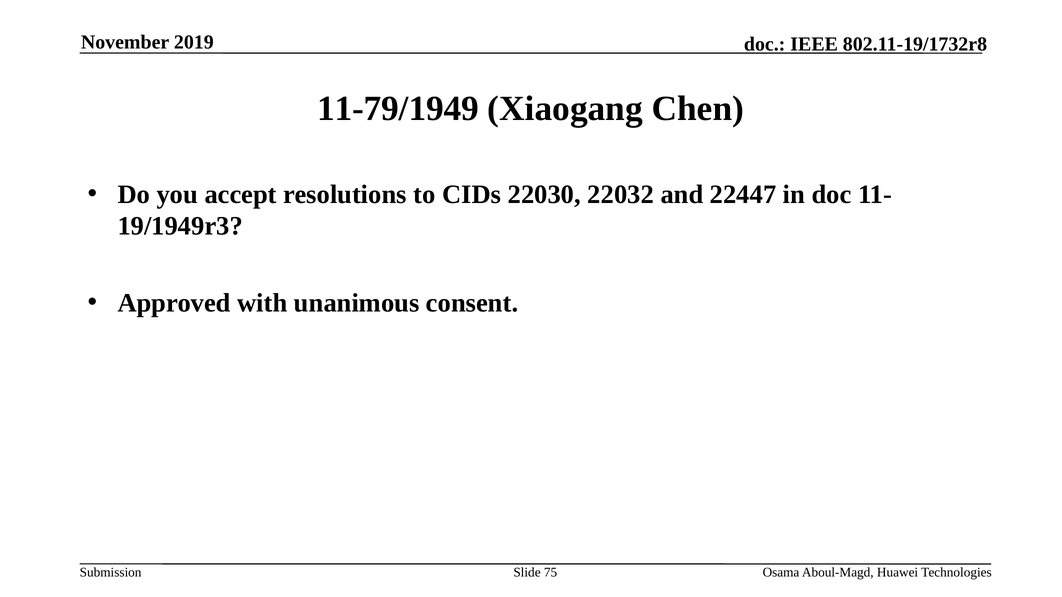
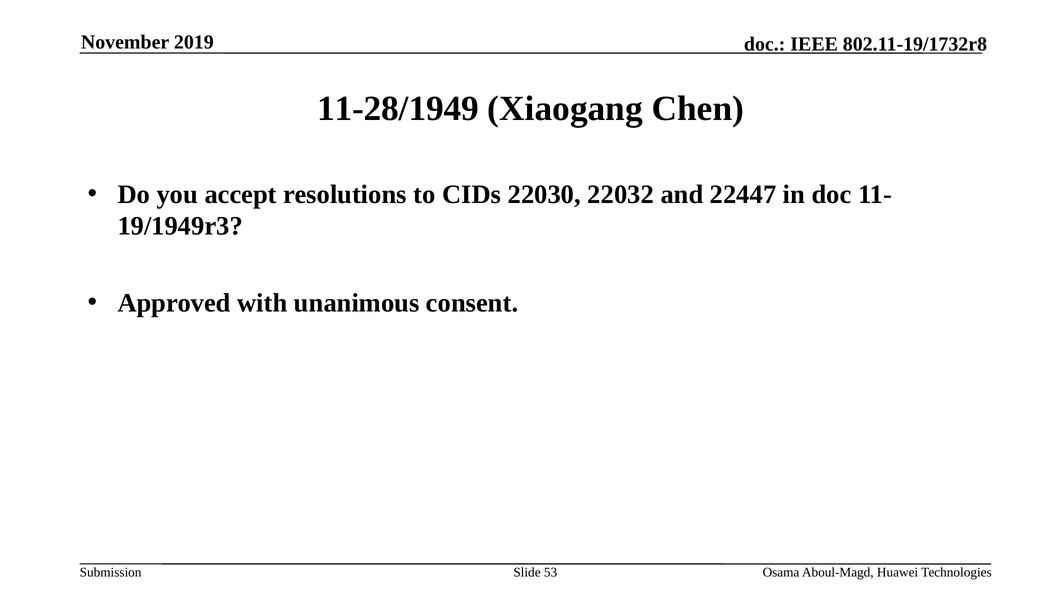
11-79/1949: 11-79/1949 -> 11-28/1949 (398, 109)
75: 75 -> 53 (551, 573)
